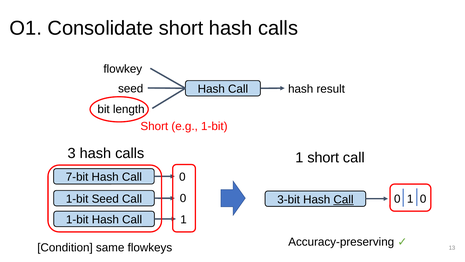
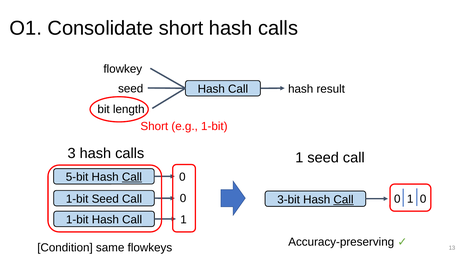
1 short: short -> seed (323, 157)
7-bit: 7-bit -> 5-bit (77, 177)
Call underline: none -> present (132, 177)
